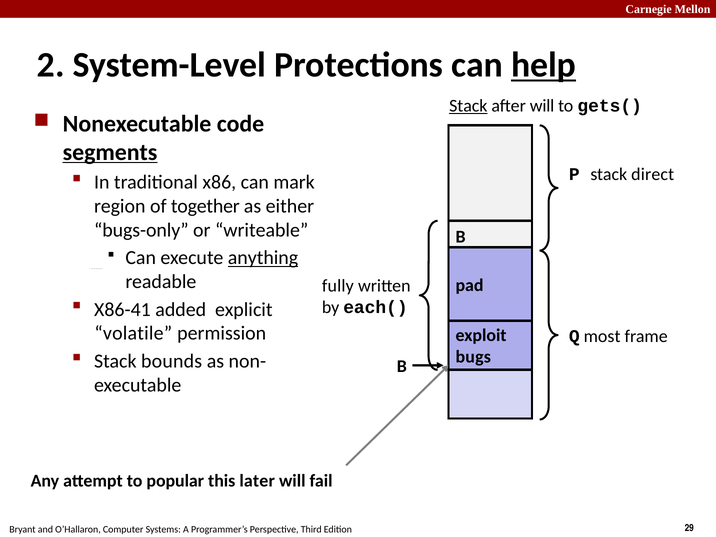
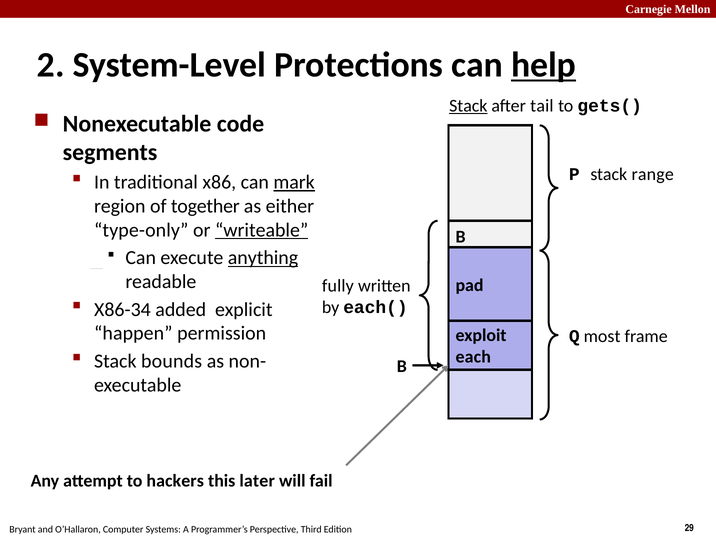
after will: will -> tail (542, 106)
segments underline: present -> none (110, 152)
direct: direct -> range (653, 174)
mark underline: none -> present (294, 182)
bugs-only: bugs-only -> type-only (141, 230)
writeable underline: none -> present (262, 230)
X86-41: X86-41 -> X86-34 (122, 310)
volatile: volatile -> happen (133, 333)
bugs: bugs -> each (473, 357)
popular: popular -> hackers (175, 481)
